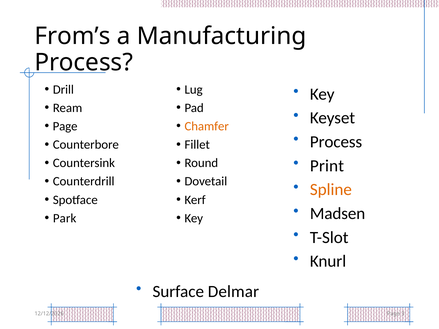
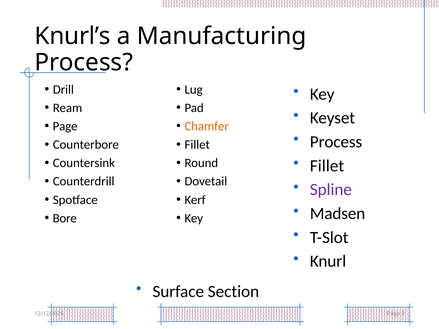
From’s: From’s -> Knurl’s (73, 36)
Print: Print -> Fillet (327, 166)
Spline colour: orange -> purple (331, 190)
Park: Park -> Bore (65, 218)
Delmar: Delmar -> Section (233, 292)
